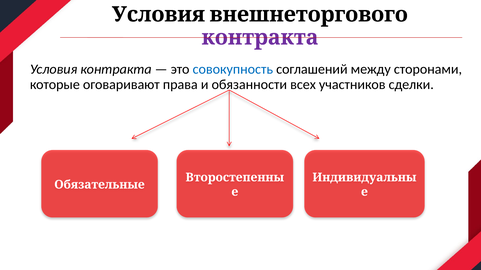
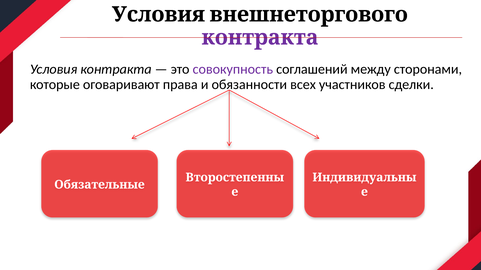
совокупность colour: blue -> purple (233, 69)
